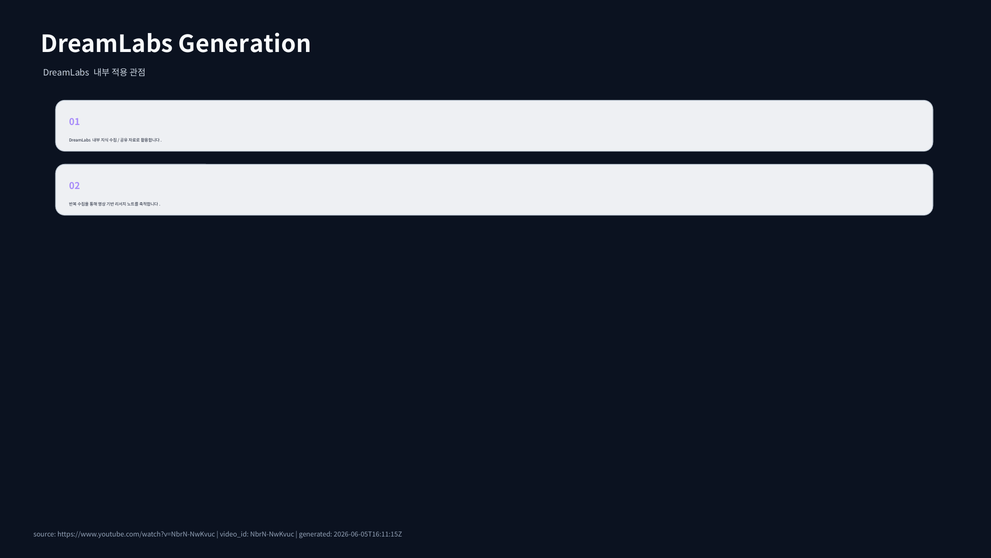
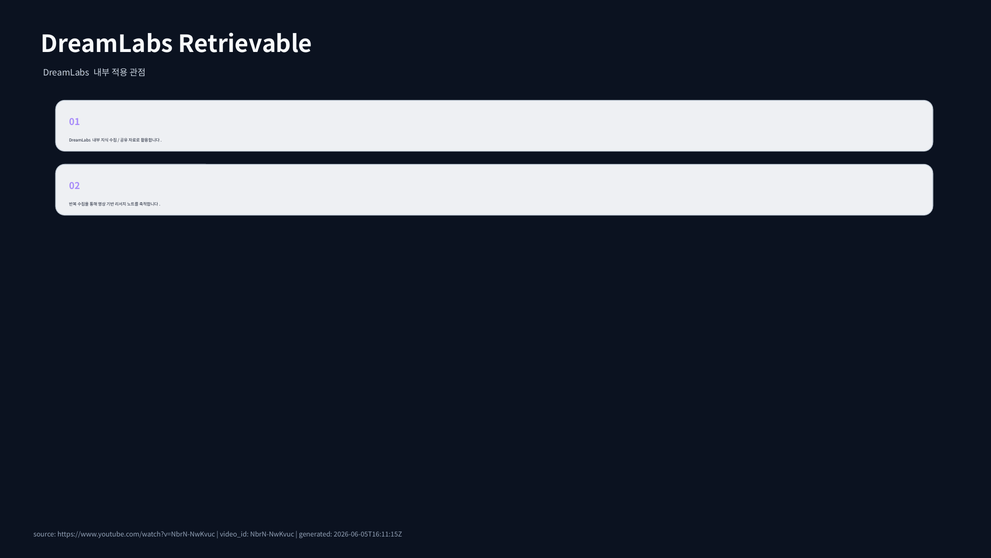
Generation: Generation -> Retrievable (245, 44)
